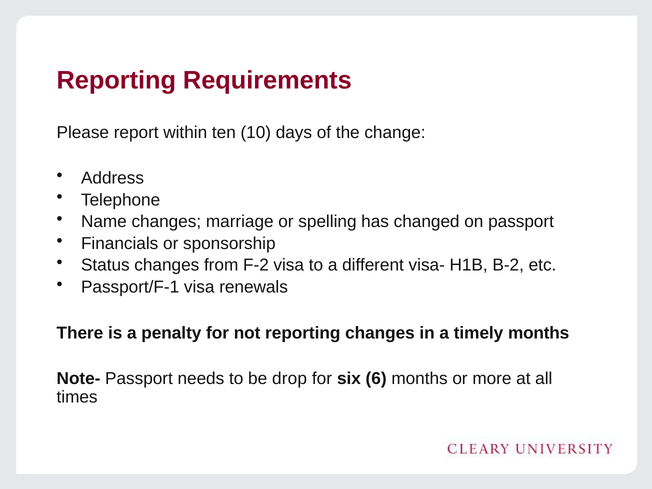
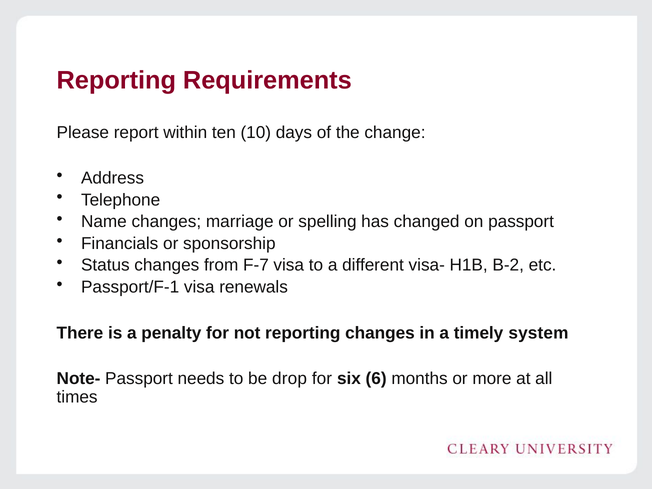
F-2: F-2 -> F-7 (256, 265)
timely months: months -> system (538, 333)
